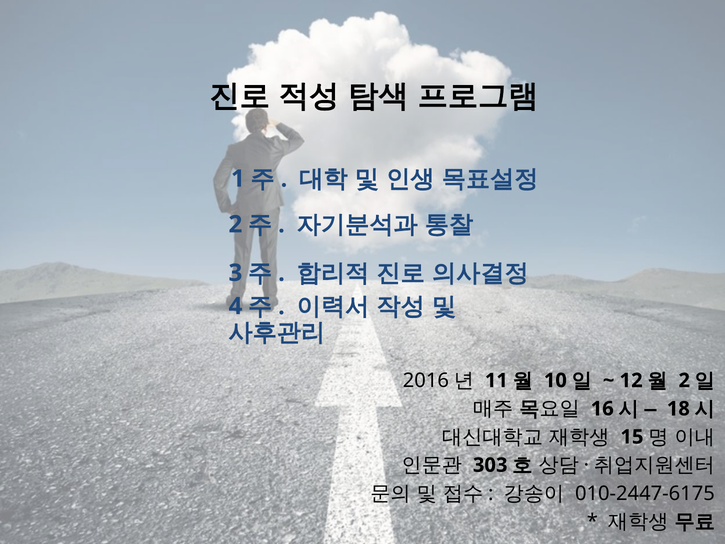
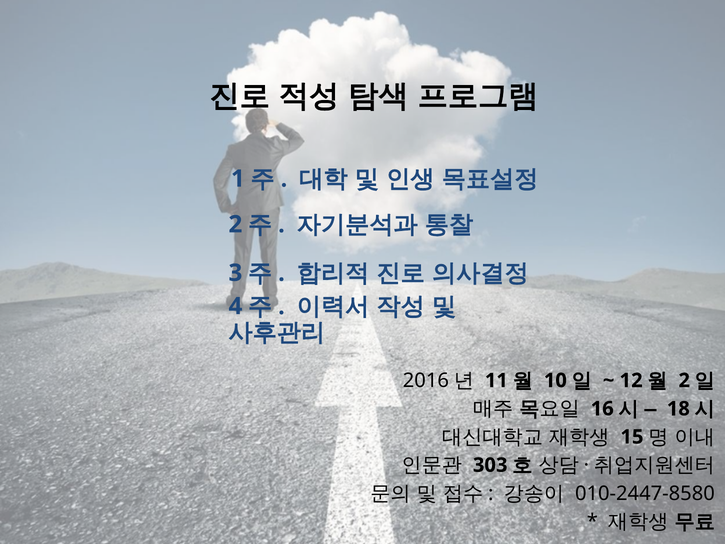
010-2447-6175: 010-2447-6175 -> 010-2447-8580 (645, 493)
